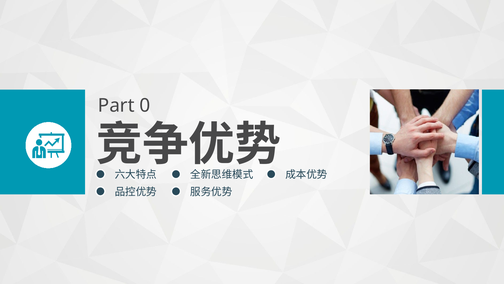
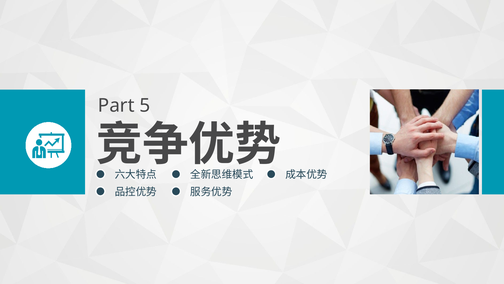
0: 0 -> 5 (145, 105)
